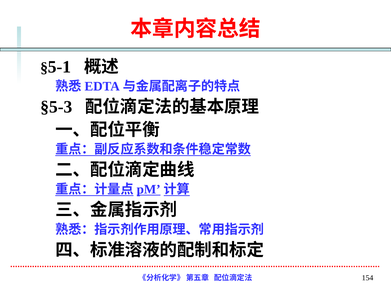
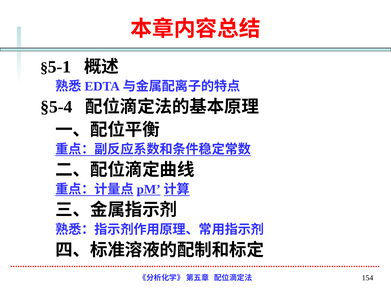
§5-3: §5-3 -> §5-4 (56, 107)
